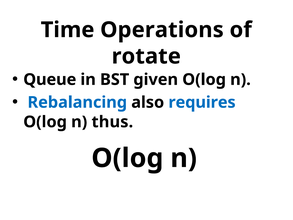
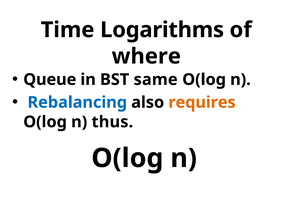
Operations: Operations -> Logarithms (162, 30)
rotate: rotate -> where (146, 56)
given: given -> same (156, 79)
requires colour: blue -> orange (202, 102)
